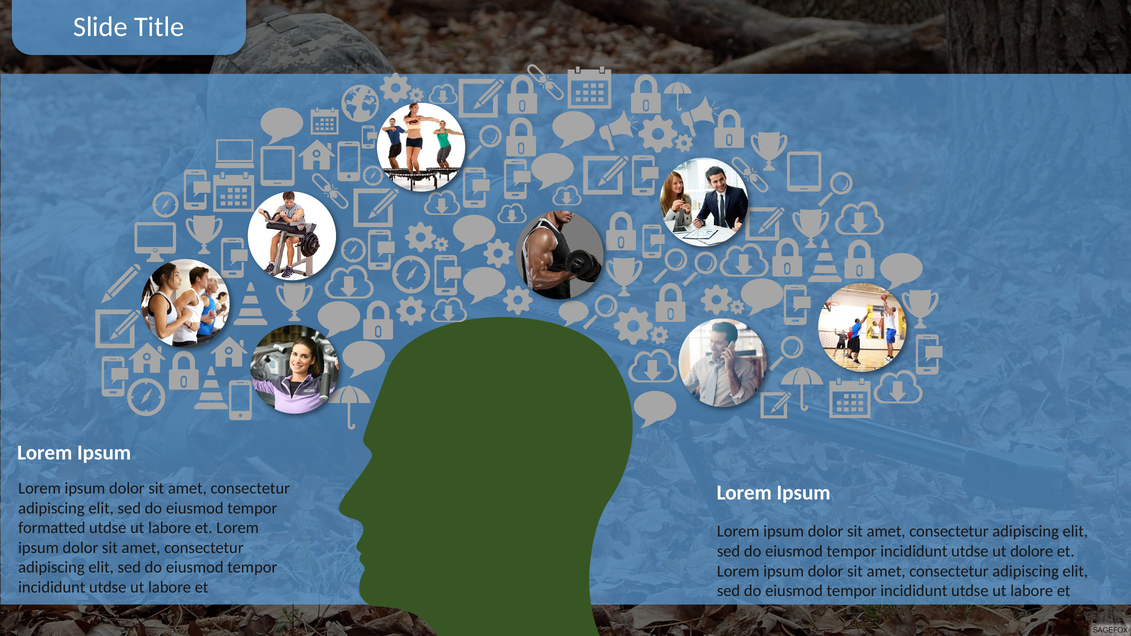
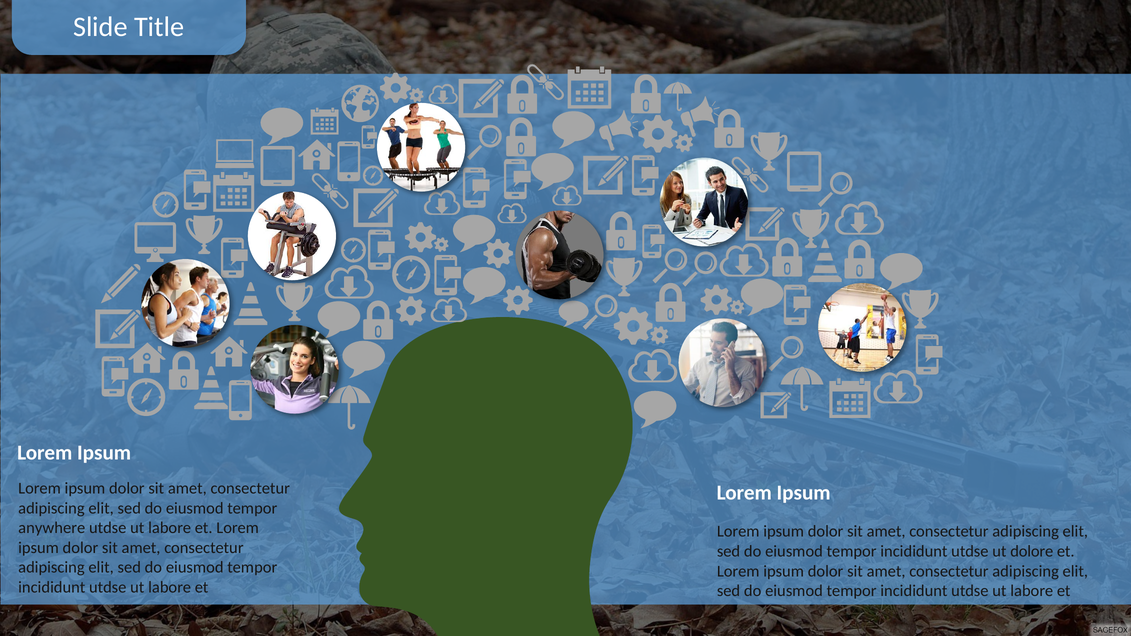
formatted: formatted -> anywhere (52, 528)
